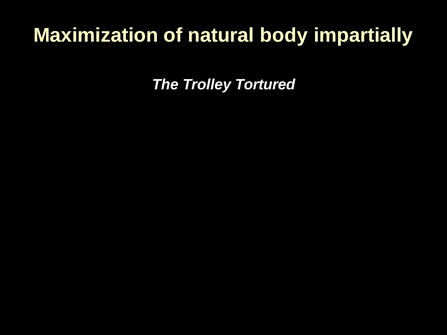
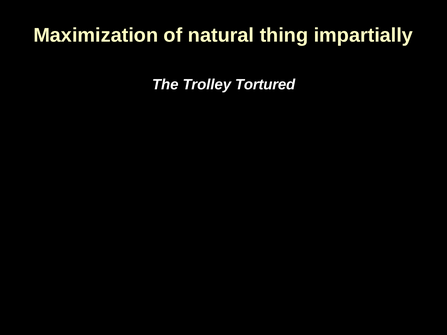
body: body -> thing (284, 35)
